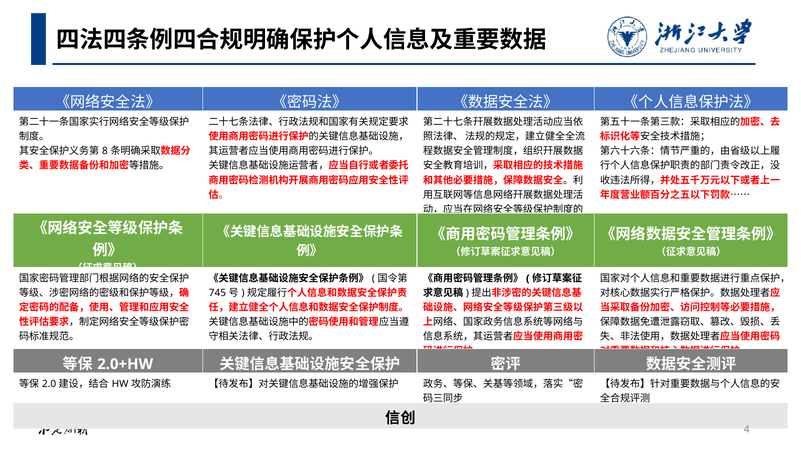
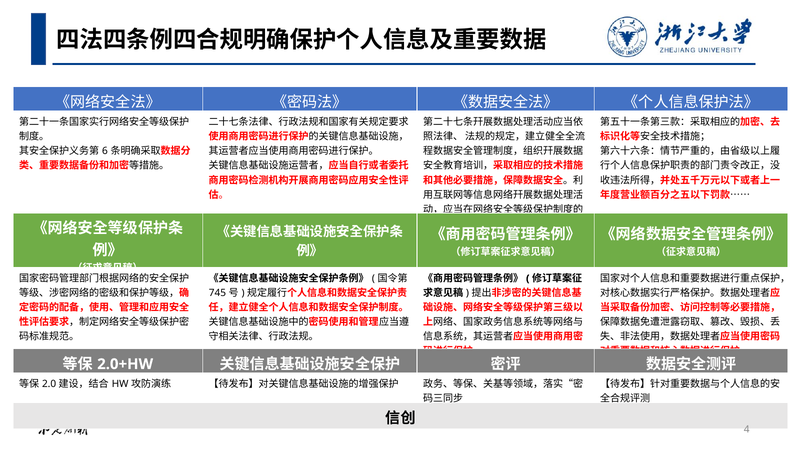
8: 8 -> 6 (105, 151)
